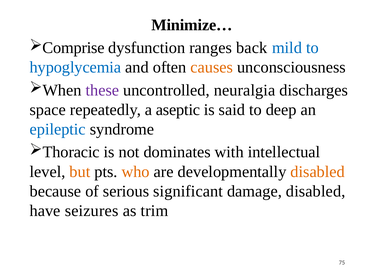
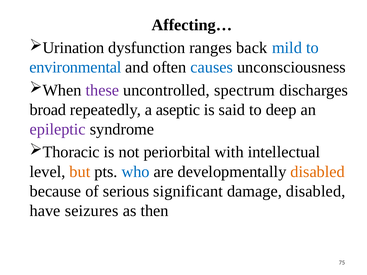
Minimize…: Minimize… -> Affecting… (192, 25)
Comprise: Comprise -> Urination (73, 48)
hypoglycemia: hypoglycemia -> environmental (75, 67)
causes colour: orange -> blue (212, 67)
neuralgia: neuralgia -> spectrum (244, 90)
space: space -> broad (48, 110)
epileptic colour: blue -> purple (58, 129)
dominates: dominates -> periorbital (177, 152)
who colour: orange -> blue (136, 172)
trim: trim -> then (155, 211)
